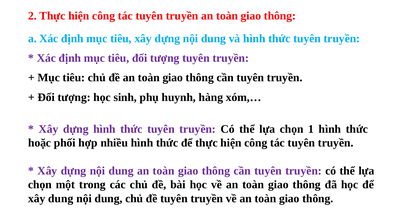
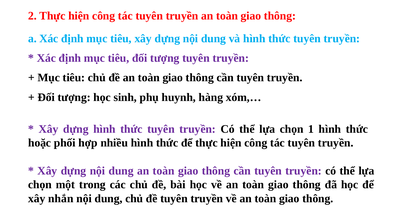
xây dung: dung -> nhắn (61, 198)
